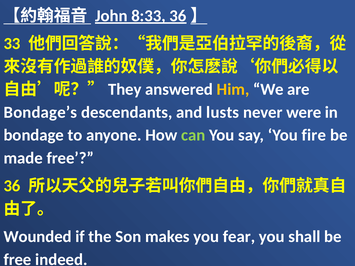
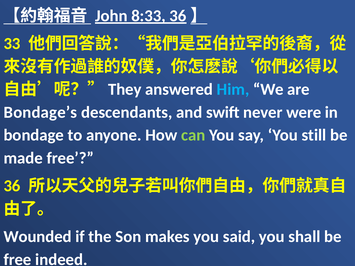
Him colour: yellow -> light blue (233, 90)
lusts: lusts -> swift (223, 112)
fire: fire -> still (314, 135)
fear: fear -> said (239, 237)
